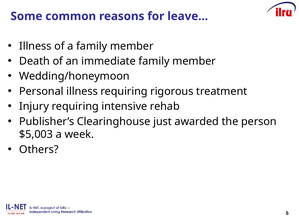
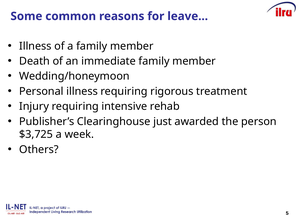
$5,003: $5,003 -> $3,725 (36, 135)
